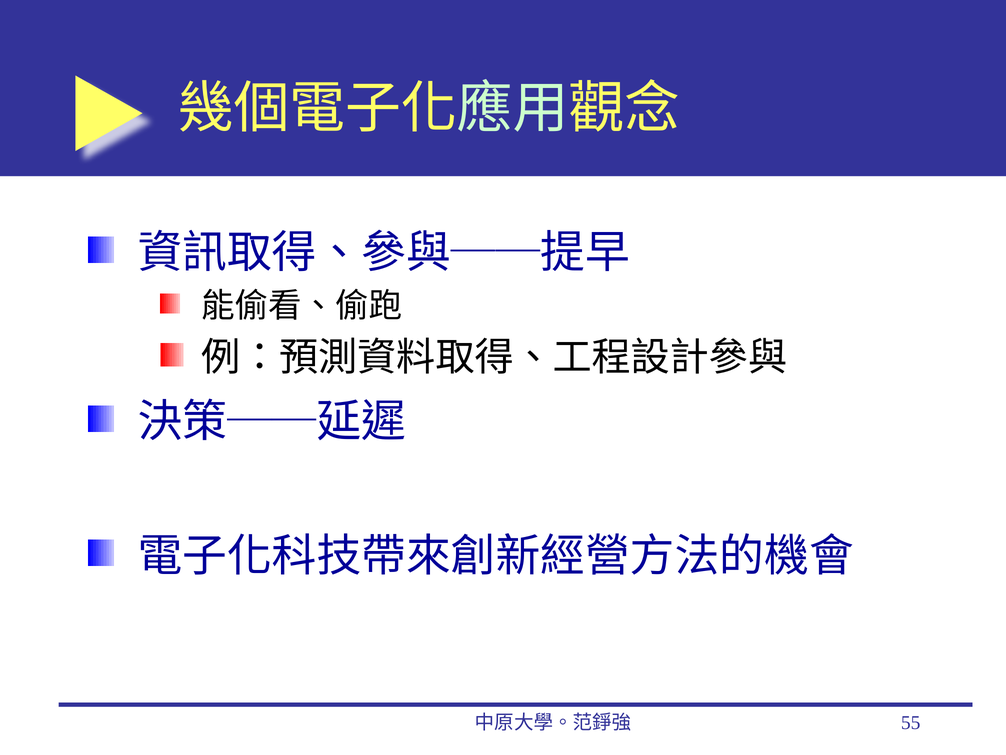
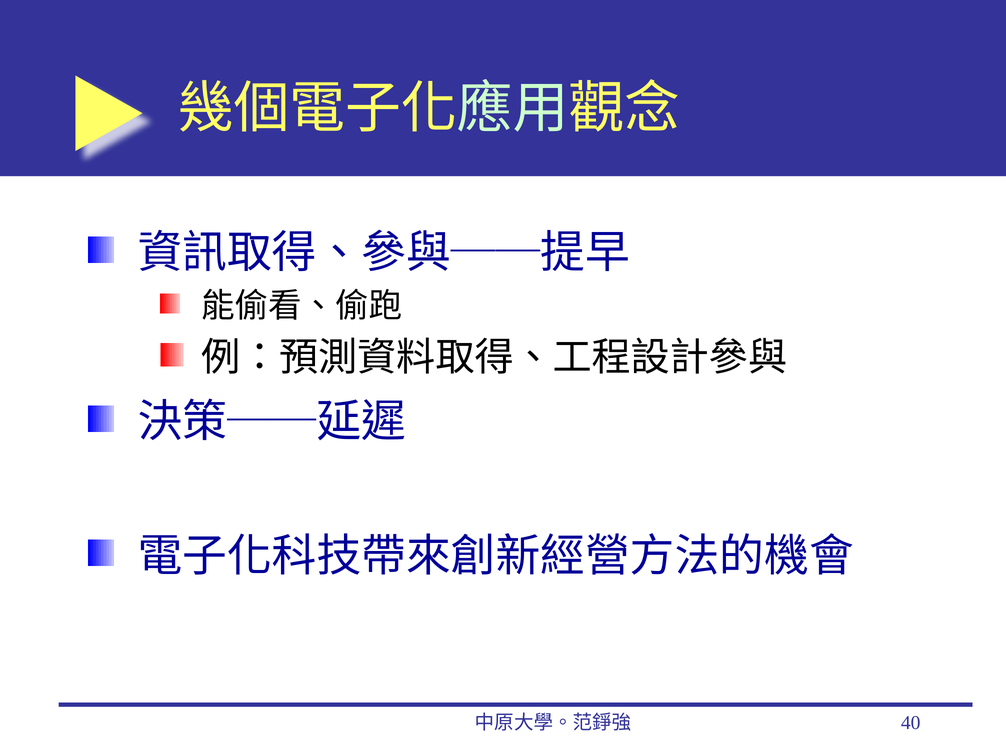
55: 55 -> 40 (911, 722)
